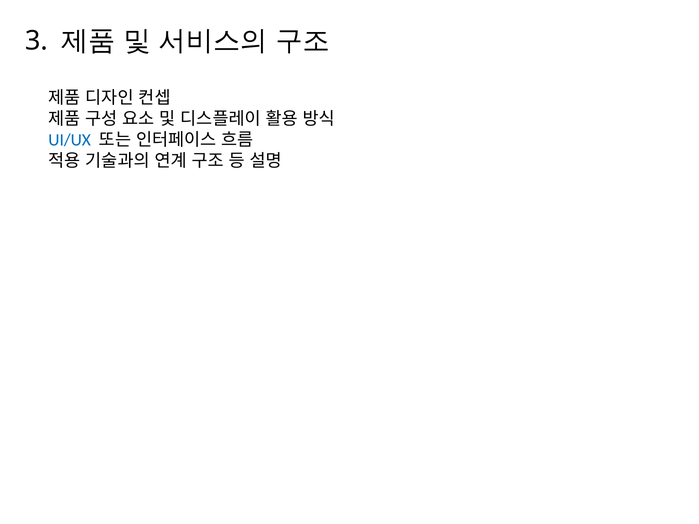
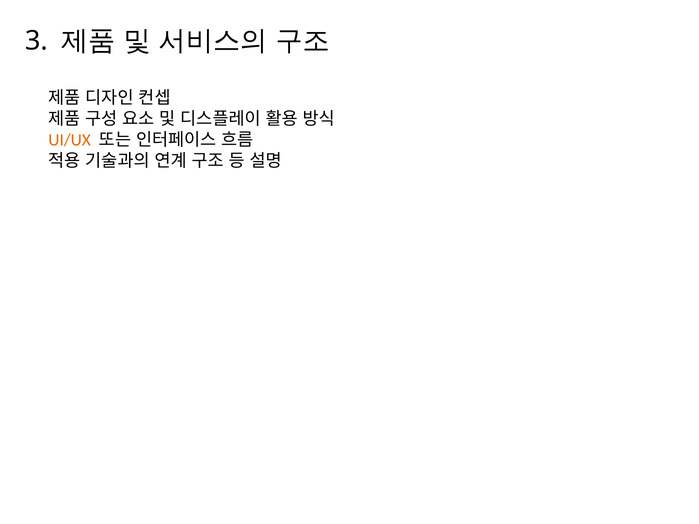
UI/UX colour: blue -> orange (70, 140)
